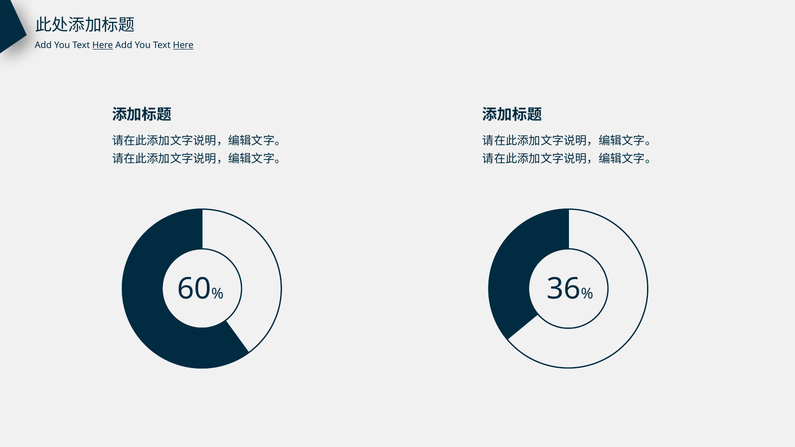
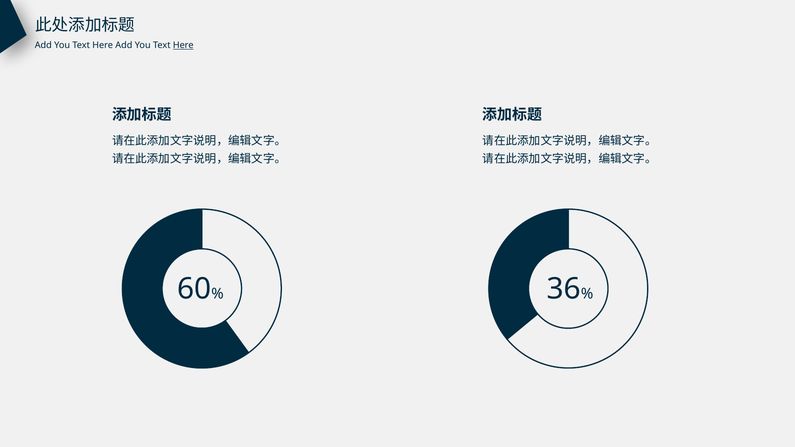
Here underline: present -> none (103, 45)
